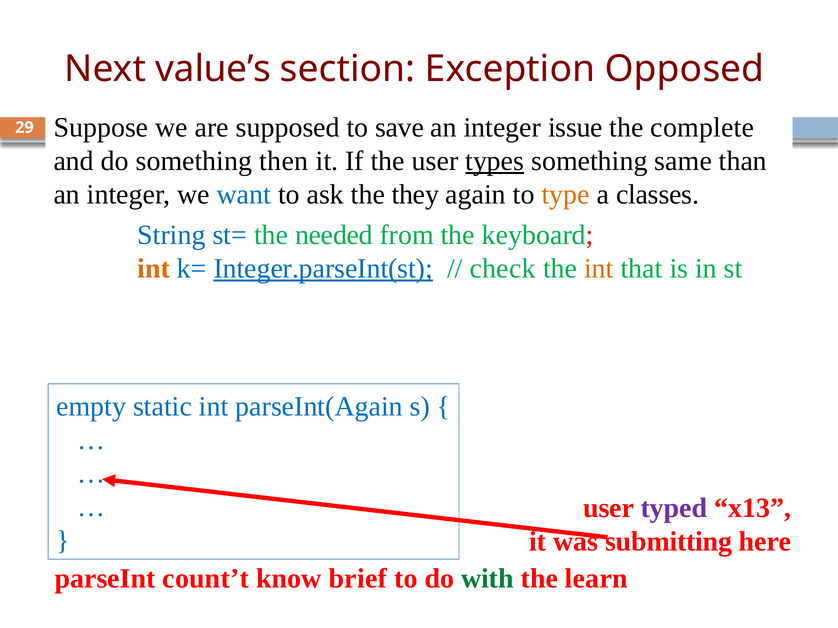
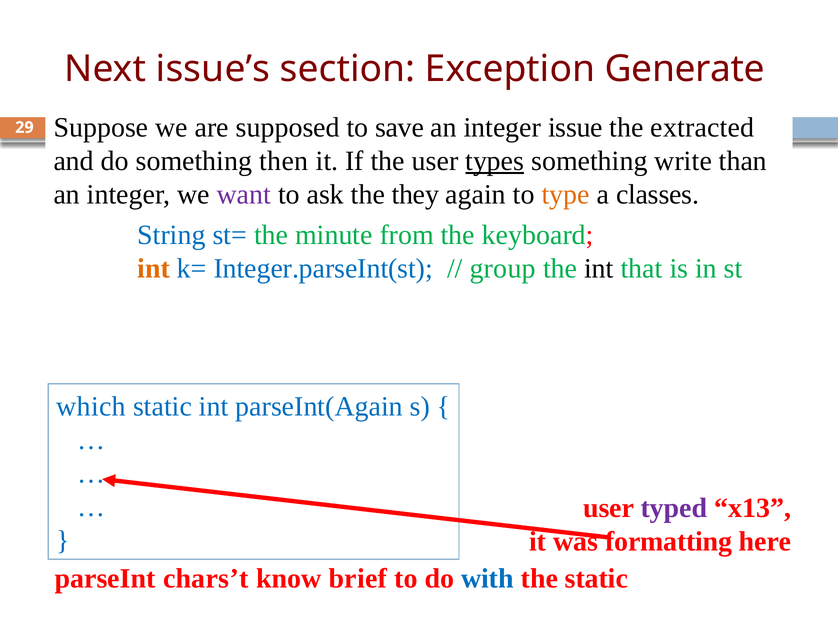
value’s: value’s -> issue’s (213, 69)
Opposed: Opposed -> Generate (685, 69)
complete: complete -> extracted (702, 128)
same: same -> write (683, 161)
want colour: blue -> purple (244, 195)
needed: needed -> minute (334, 235)
Integer.parseInt(st underline: present -> none (323, 269)
check: check -> group (503, 269)
int colour: orange -> black (599, 269)
empty: empty -> which (91, 407)
submitting: submitting -> formatting (669, 542)
count’t: count’t -> chars’t (206, 579)
with colour: green -> blue (487, 579)
the learn: learn -> static (596, 579)
